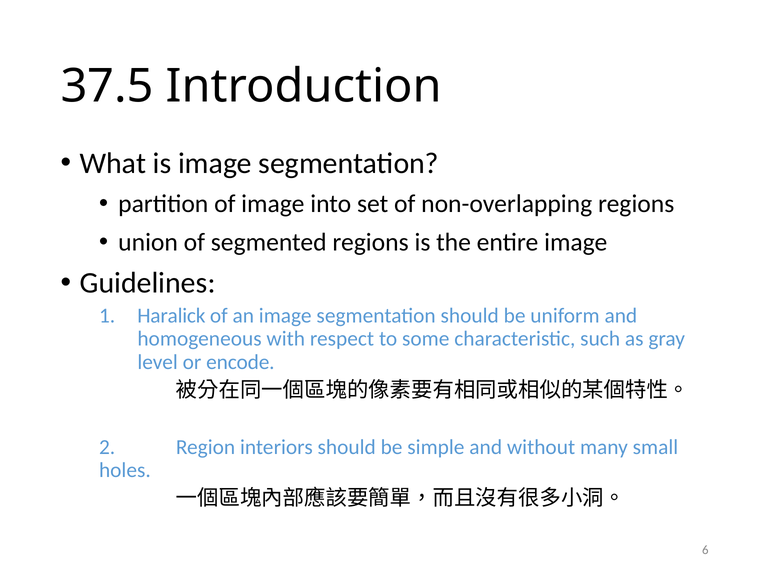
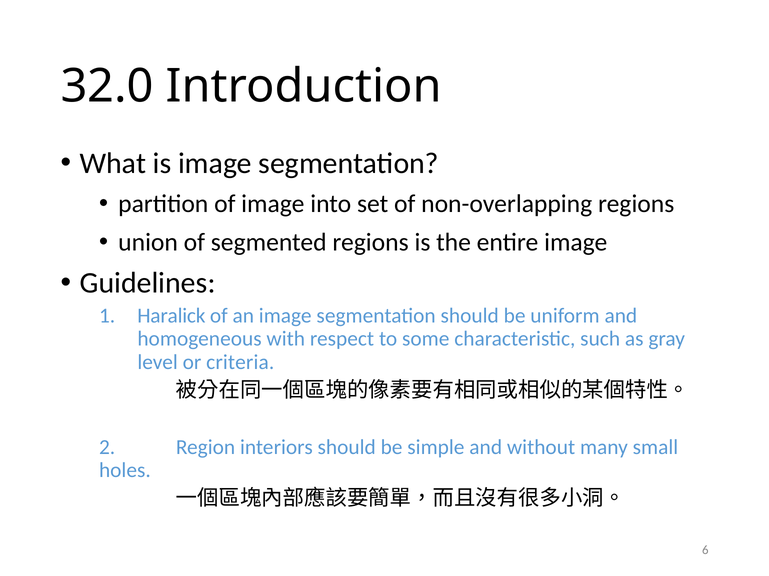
37.5: 37.5 -> 32.0 (107, 86)
encode: encode -> criteria (240, 362)
